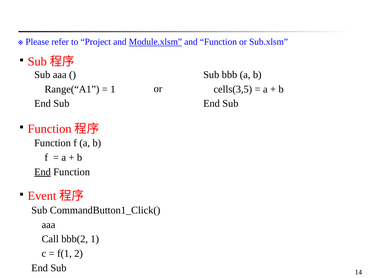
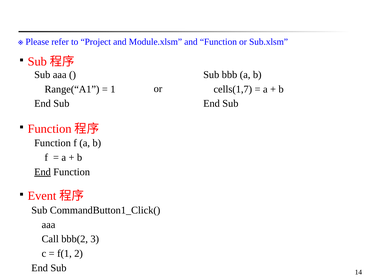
Module.xlsm underline: present -> none (155, 42)
cells(3,5: cells(3,5 -> cells(1,7 (233, 89)
bbb(2 1: 1 -> 3 (95, 239)
